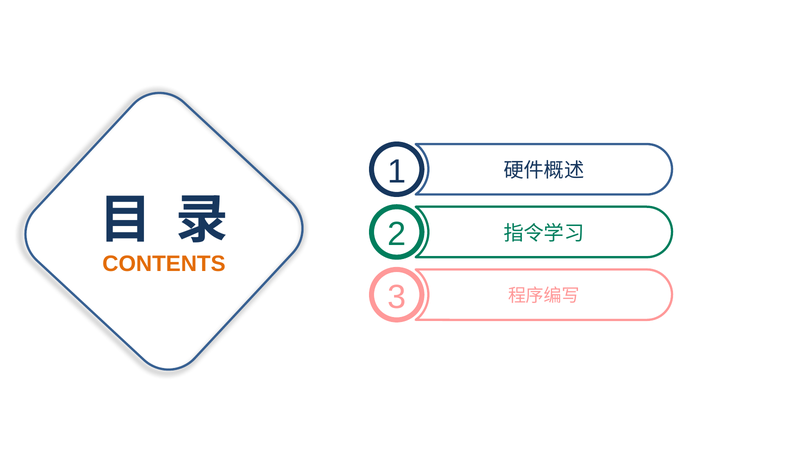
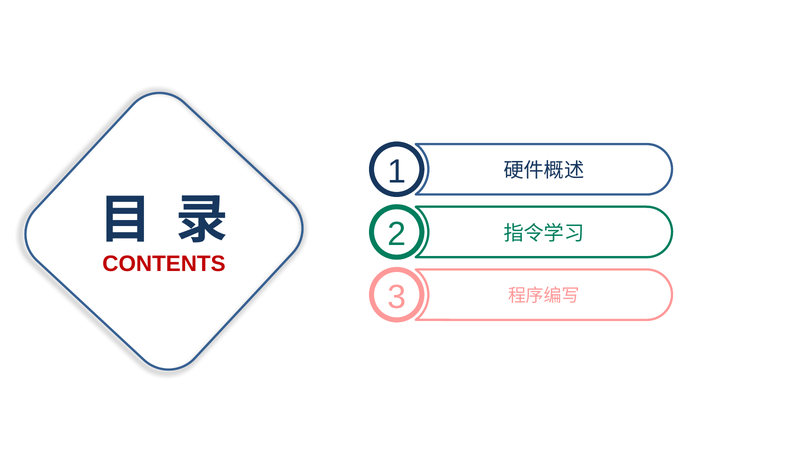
CONTENTS colour: orange -> red (164, 264)
